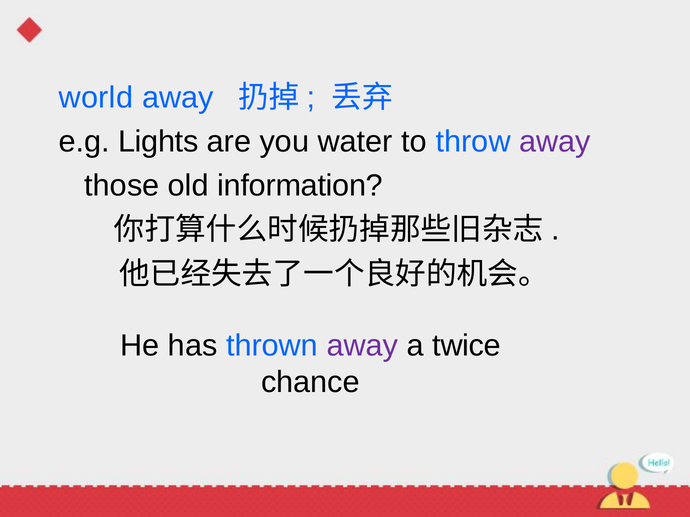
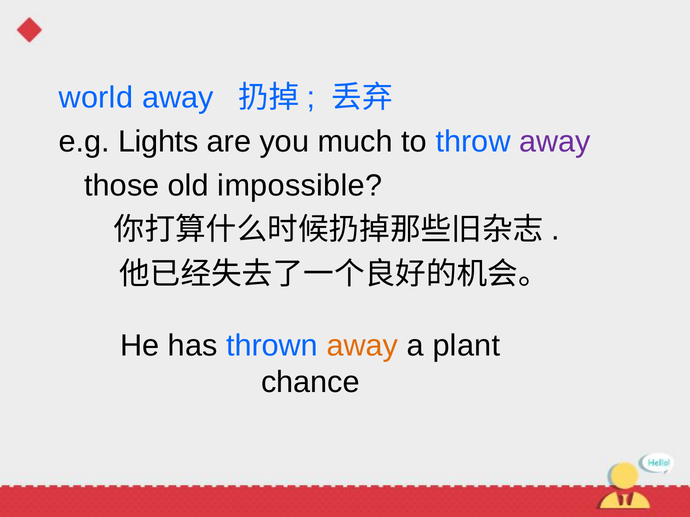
water: water -> much (355, 142)
information: information -> impossible (300, 186)
away colour: purple -> orange (362, 346)
twice: twice -> plant (466, 346)
